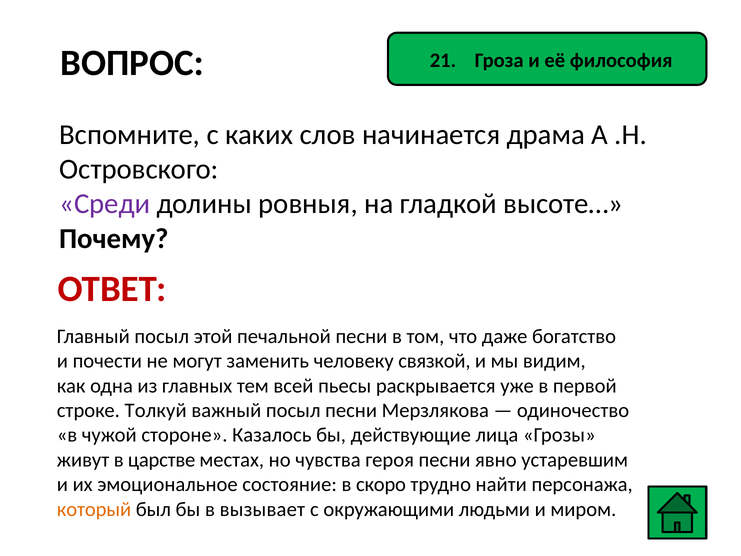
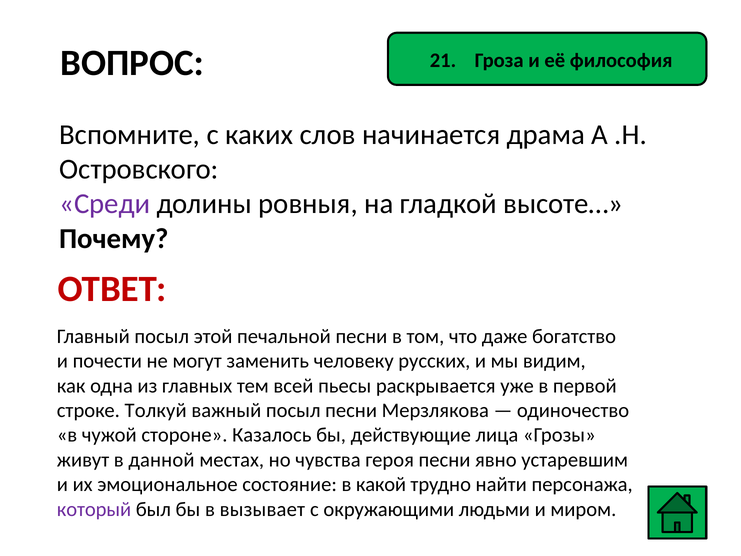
связкой: связкой -> русских (434, 361)
царстве: царстве -> данной (161, 460)
скоро: скоро -> какой (381, 484)
который colour: orange -> purple (94, 509)
